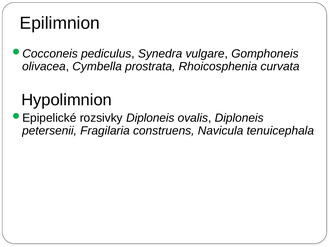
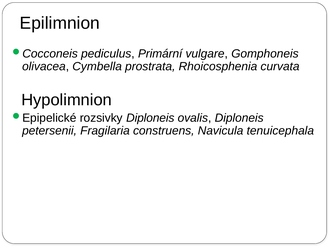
Synedra: Synedra -> Primární (160, 54)
